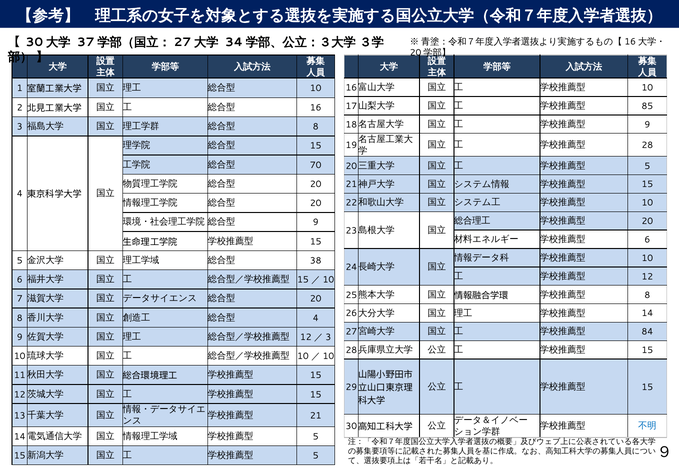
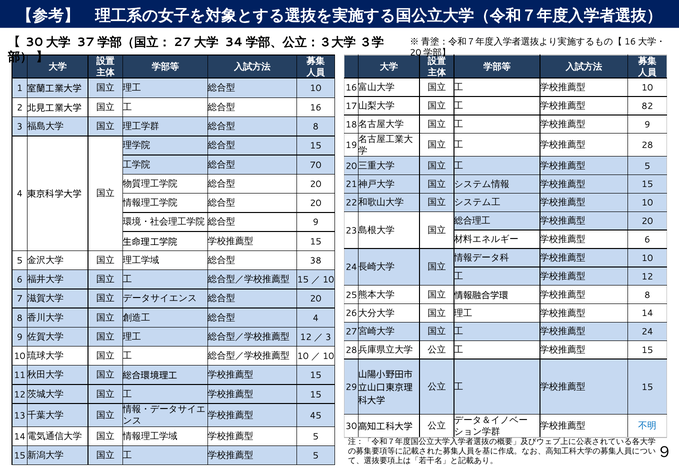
85: 85 -> 82 (647, 106)
84: 84 -> 24 (647, 332)
21: 21 -> 45 (316, 416)
